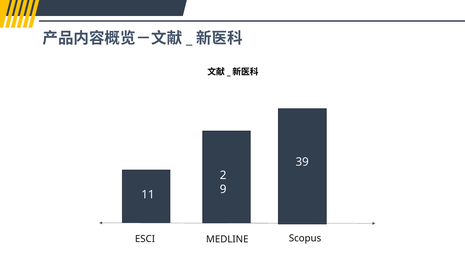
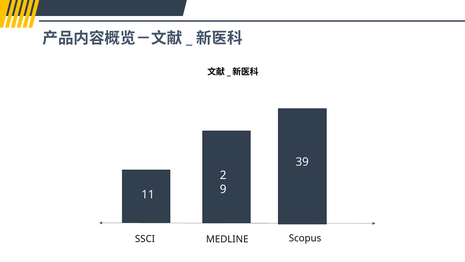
ESCI: ESCI -> SSCI (145, 239)
